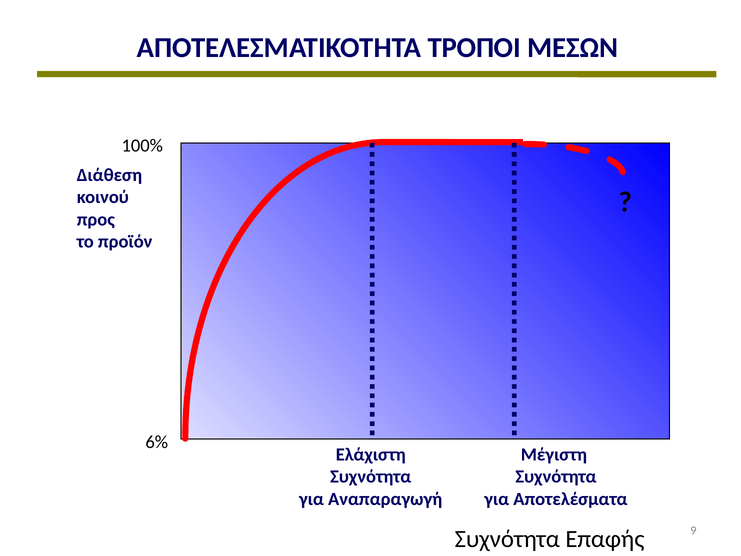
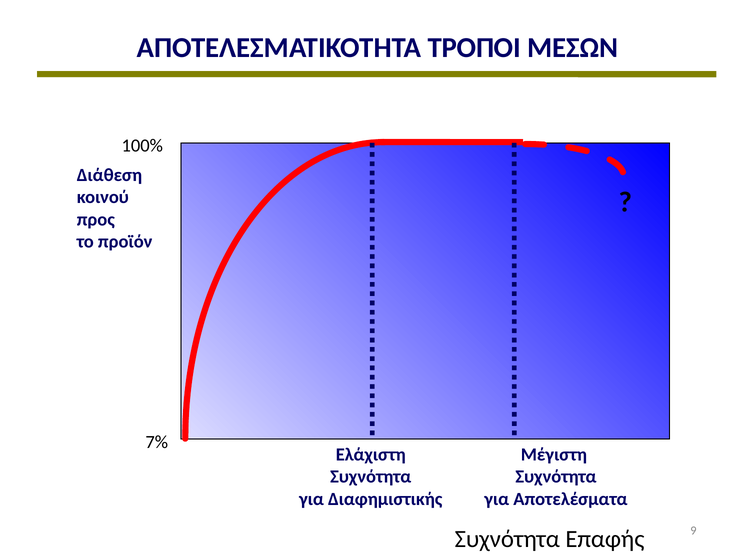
6%: 6% -> 7% (157, 442)
Αναπαραγωγή: Αναπαραγωγή -> Διαφημιστικής (385, 499)
